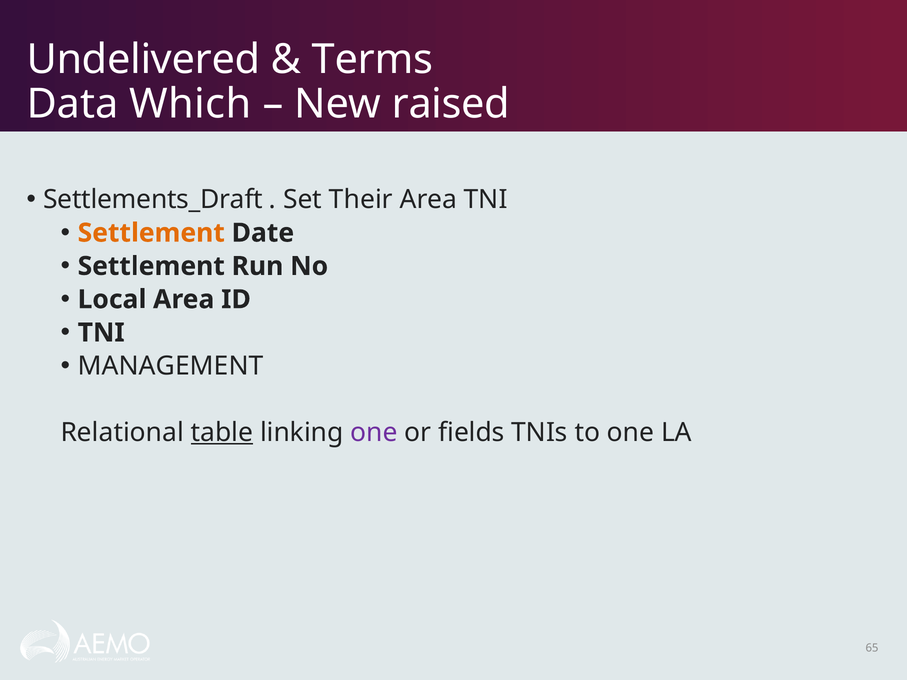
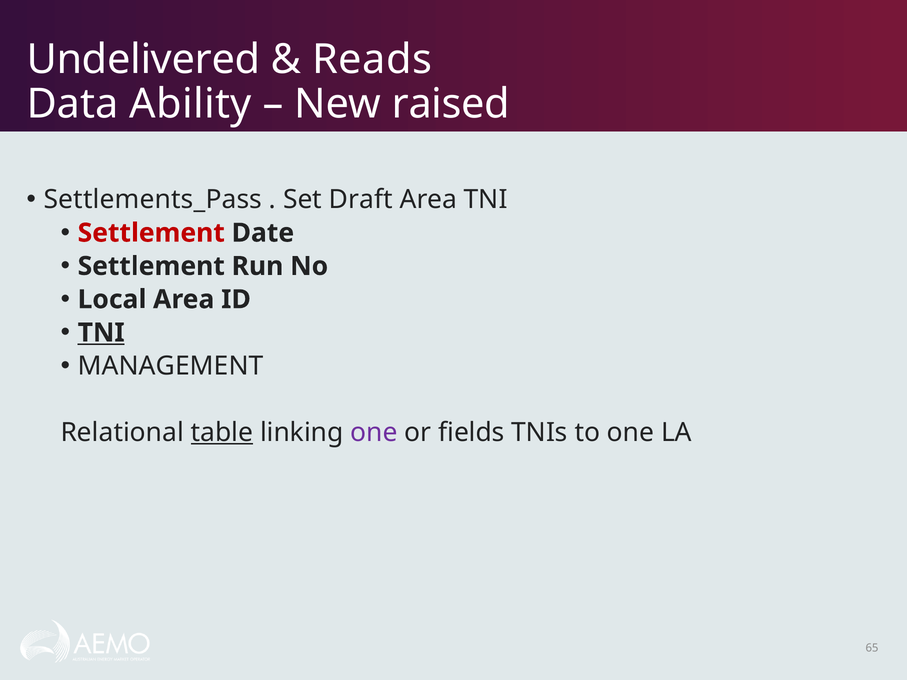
Terms: Terms -> Reads (372, 59)
Which: Which -> Ability (190, 104)
Settlements_Draft: Settlements_Draft -> Settlements_Pass (153, 200)
Their: Their -> Draft (361, 200)
Settlement colour: orange -> red (151, 233)
TNI underline: none -> present (101, 333)
